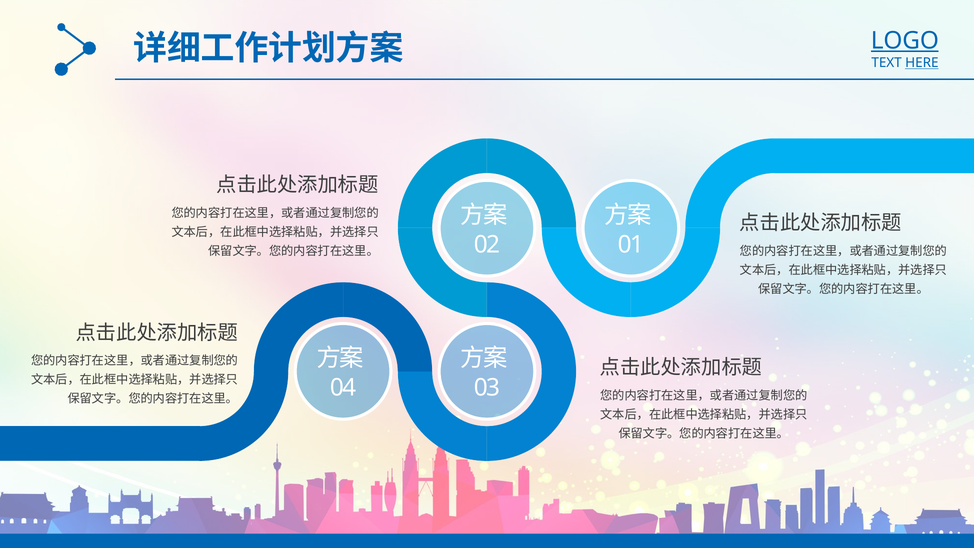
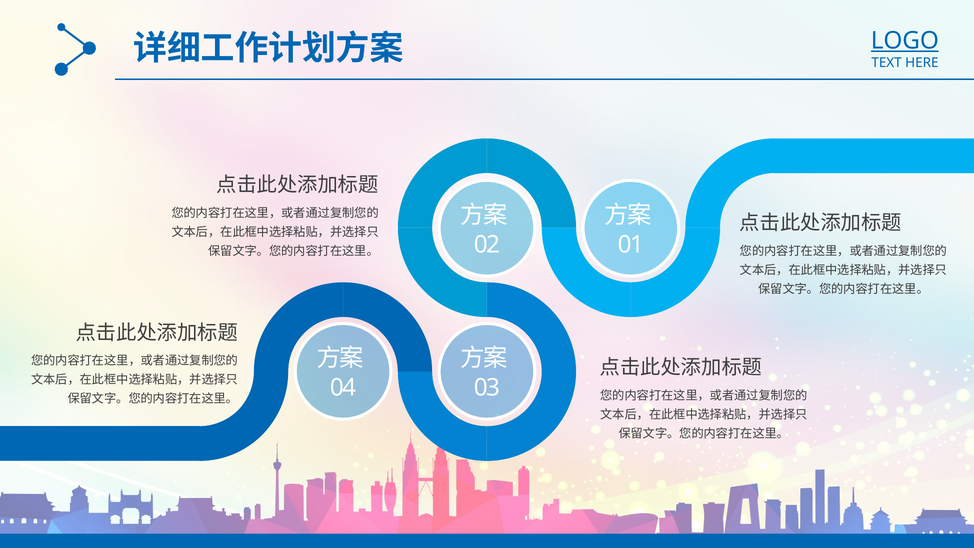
HERE underline: present -> none (922, 63)
